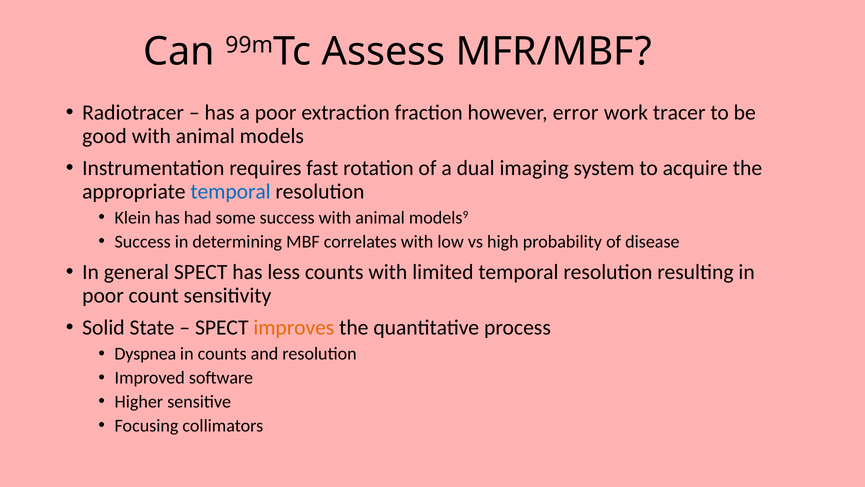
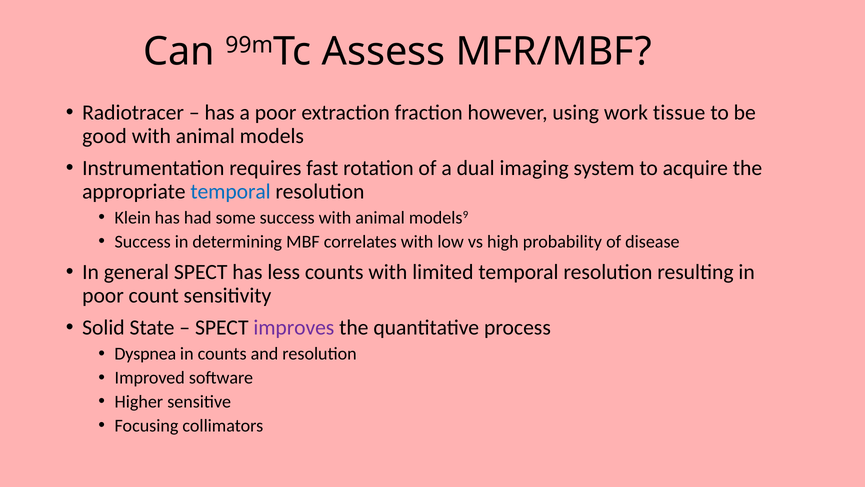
error: error -> using (576, 112)
tracer: tracer -> tissue (679, 112)
improves colour: orange -> purple (294, 327)
